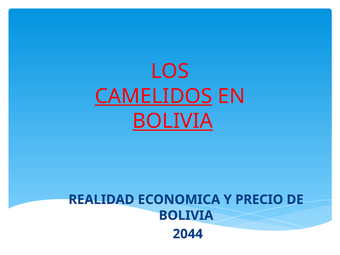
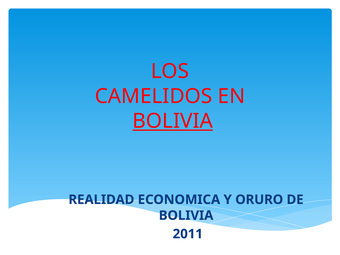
CAMELIDOS underline: present -> none (154, 96)
PRECIO: PRECIO -> ORURO (259, 200)
2044: 2044 -> 2011 (188, 234)
